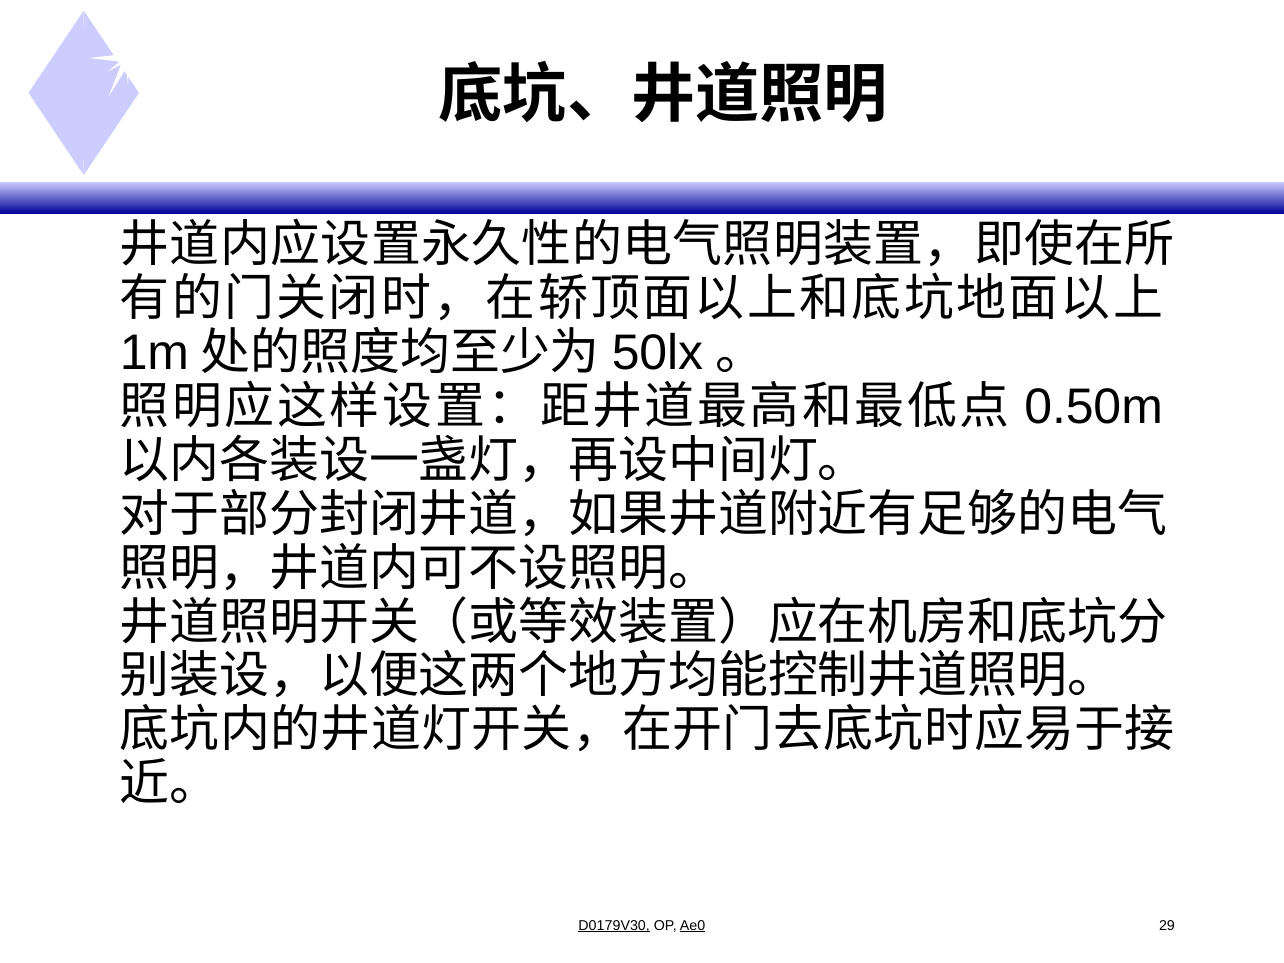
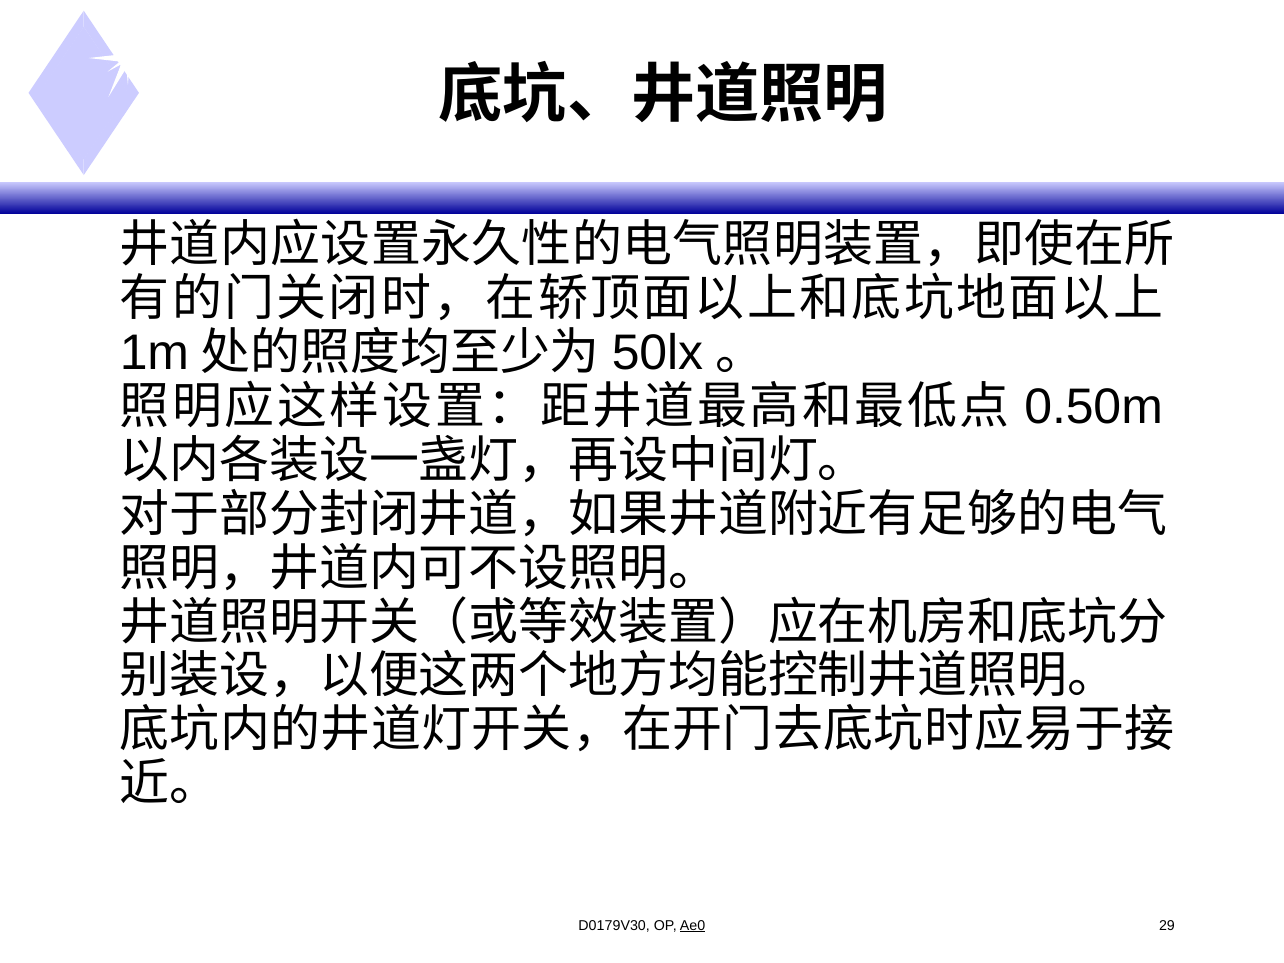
D0179V30 underline: present -> none (614, 925)
